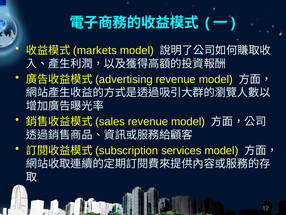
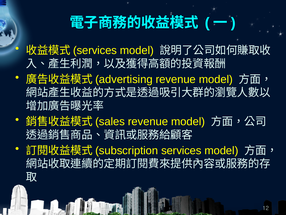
markets: markets -> services (95, 50)
